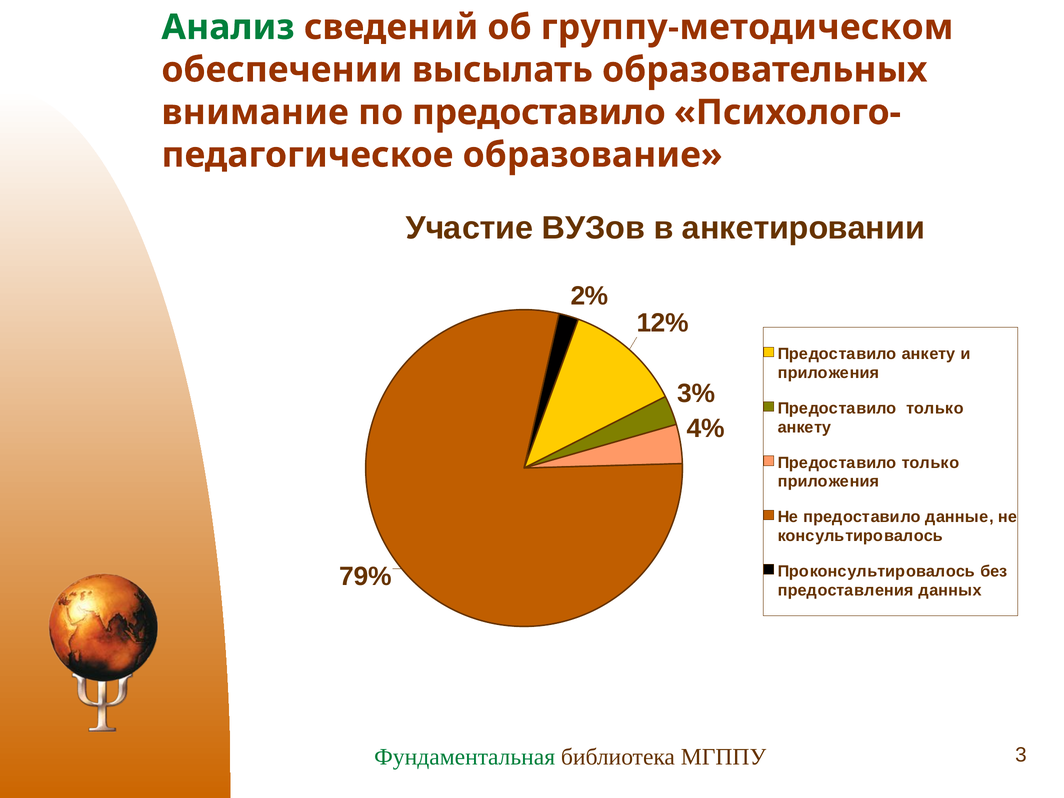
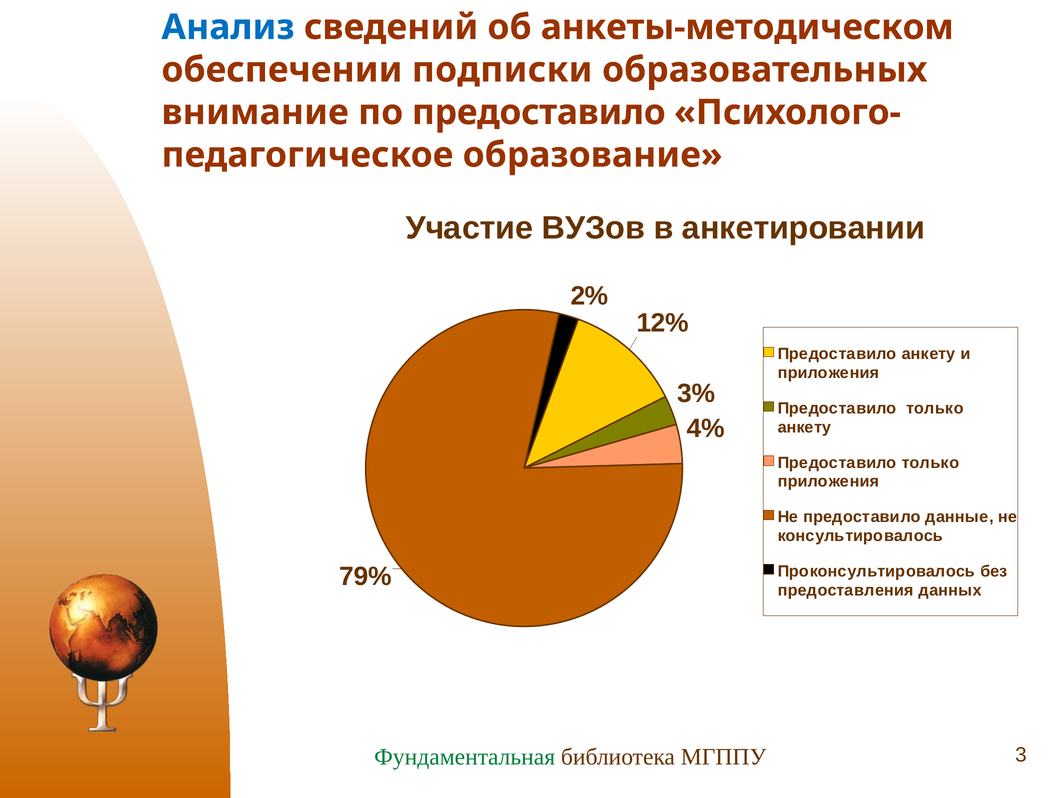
Анализ colour: green -> blue (228, 27)
группу-методическом: группу-методическом -> анкеты-методическом (747, 27)
высылать: высылать -> подписки (502, 70)
